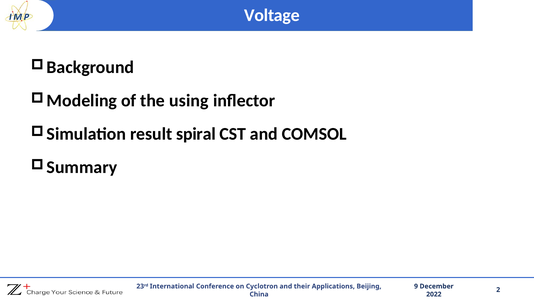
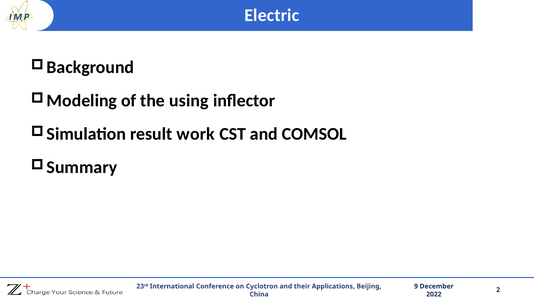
Voltage: Voltage -> Electric (272, 15)
spiral: spiral -> work (196, 134)
